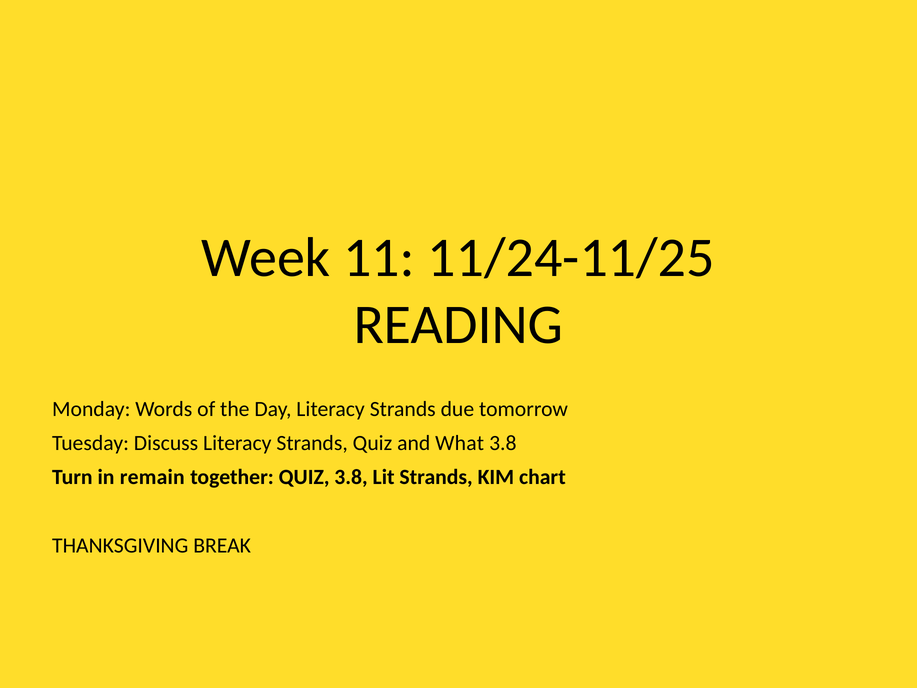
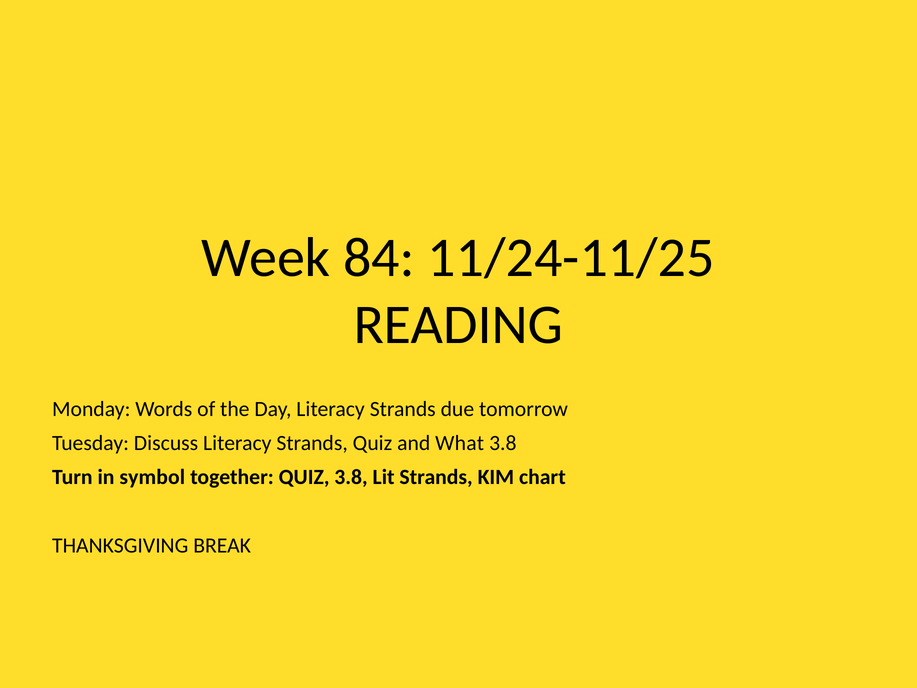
11: 11 -> 84 (379, 258)
remain: remain -> symbol (152, 477)
